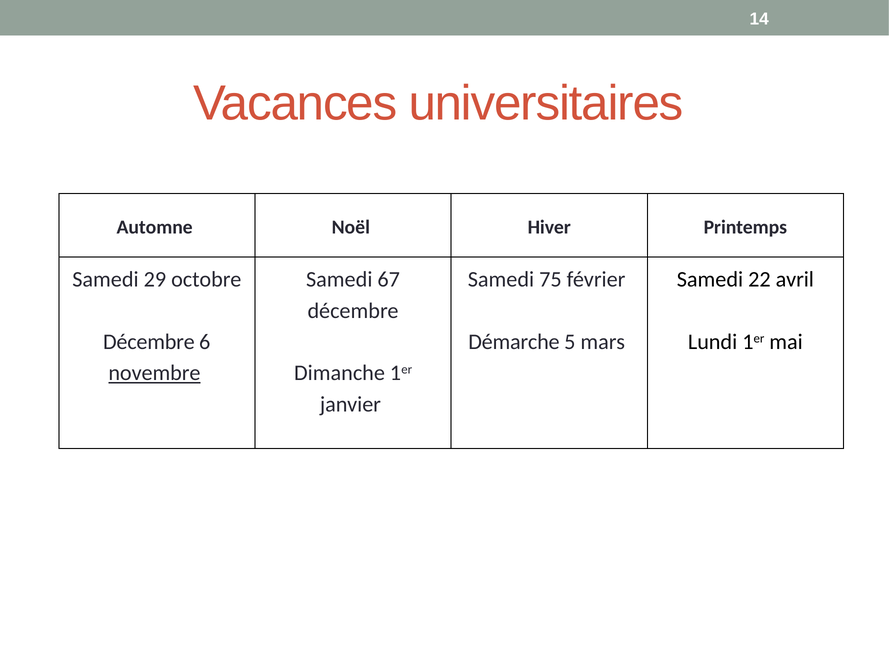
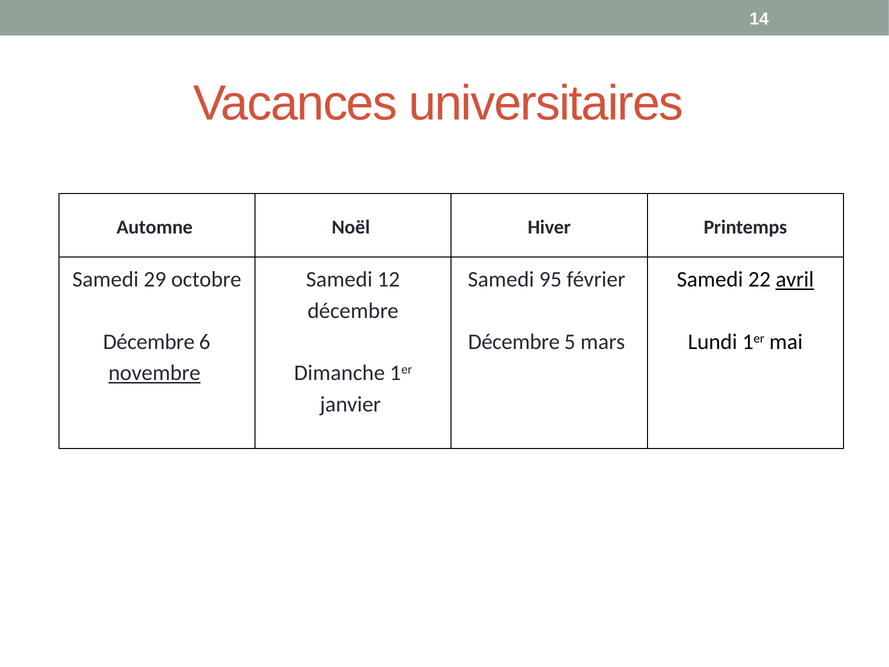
67: 67 -> 12 (389, 279)
75: 75 -> 95 (550, 279)
avril underline: none -> present (795, 279)
Démarche: Démarche -> Décembre (514, 342)
